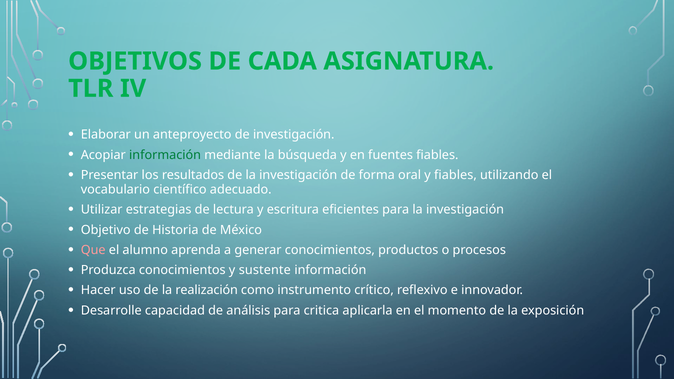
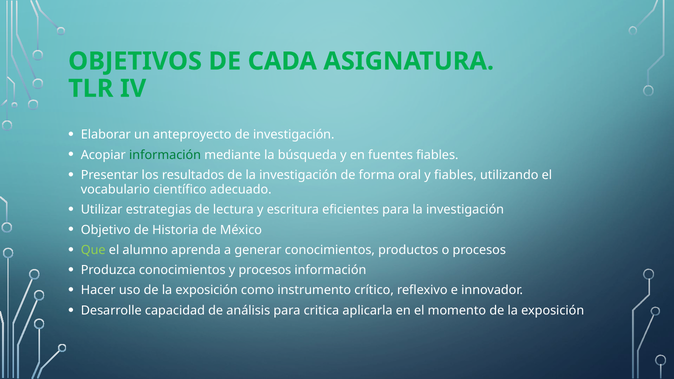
Que colour: pink -> light green (93, 250)
y sustente: sustente -> procesos (265, 270)
uso de la realización: realización -> exposición (207, 290)
